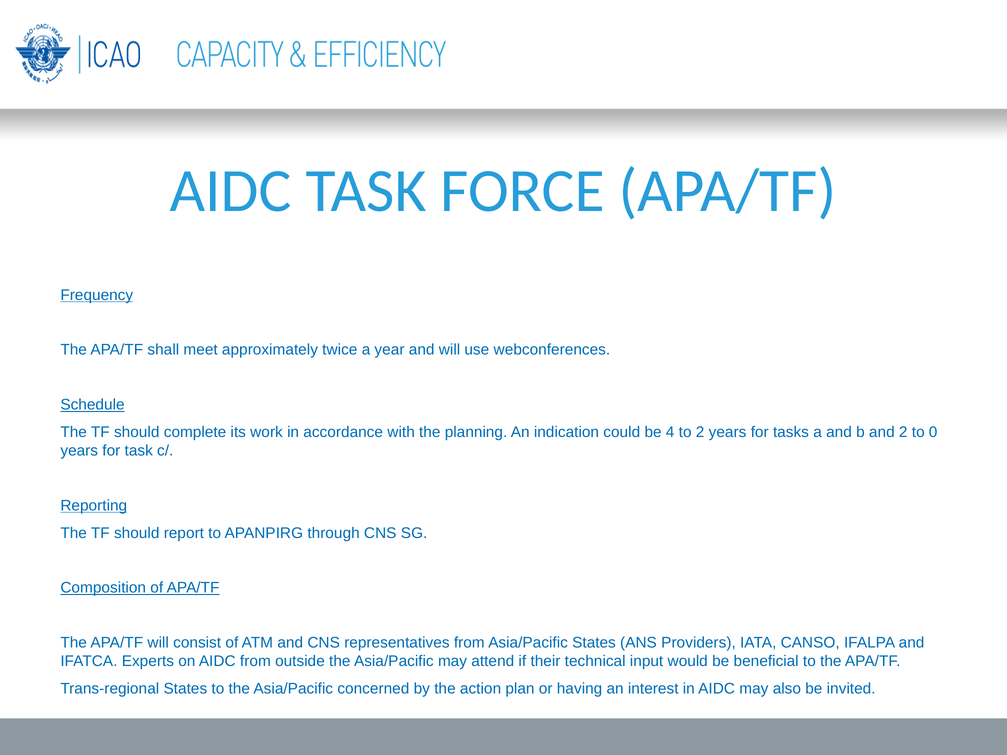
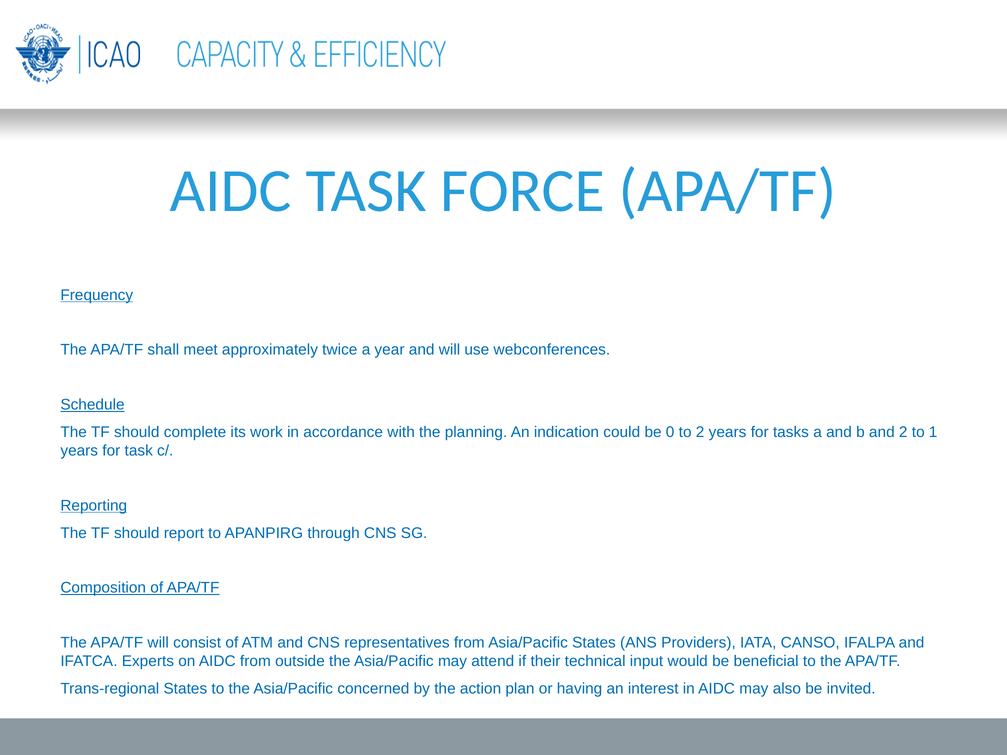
4: 4 -> 0 (670, 432)
0: 0 -> 1 (933, 432)
